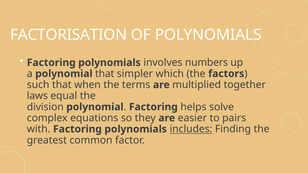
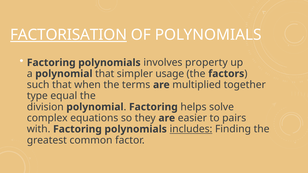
FACTORISATION underline: none -> present (69, 35)
numbers: numbers -> property (206, 63)
which: which -> usage (170, 74)
laws: laws -> type (37, 96)
